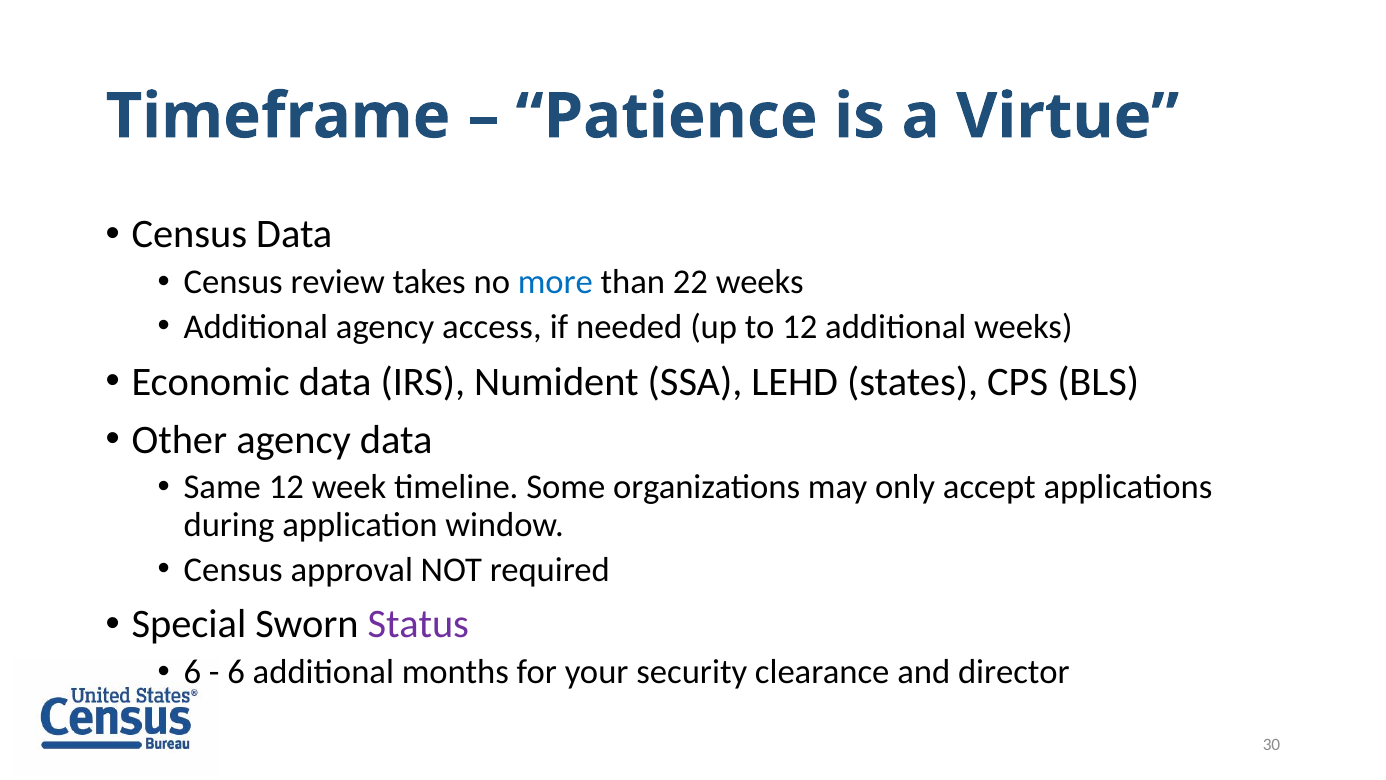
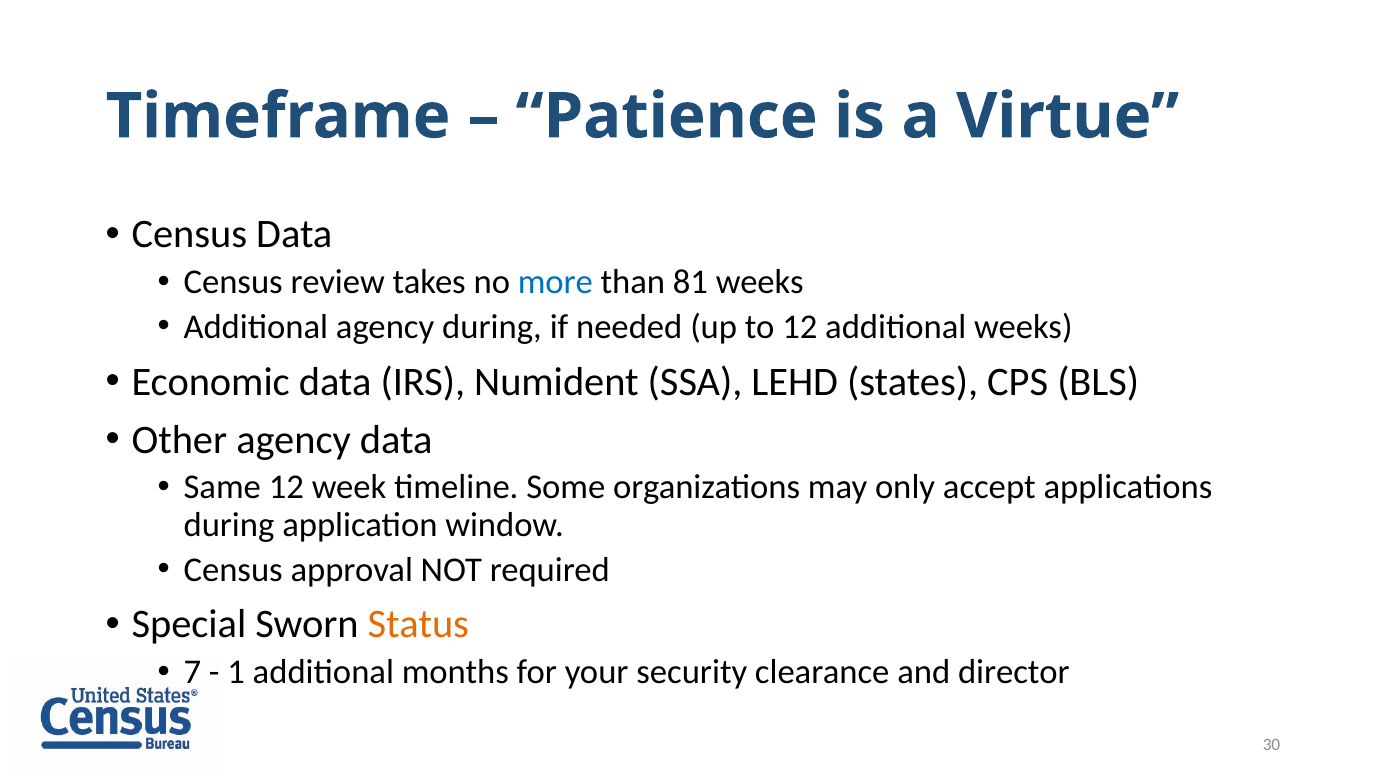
22: 22 -> 81 (690, 282)
agency access: access -> during (492, 327)
Status colour: purple -> orange (418, 624)
6: 6 -> 7 (192, 672)
6: 6 -> 1 (236, 672)
